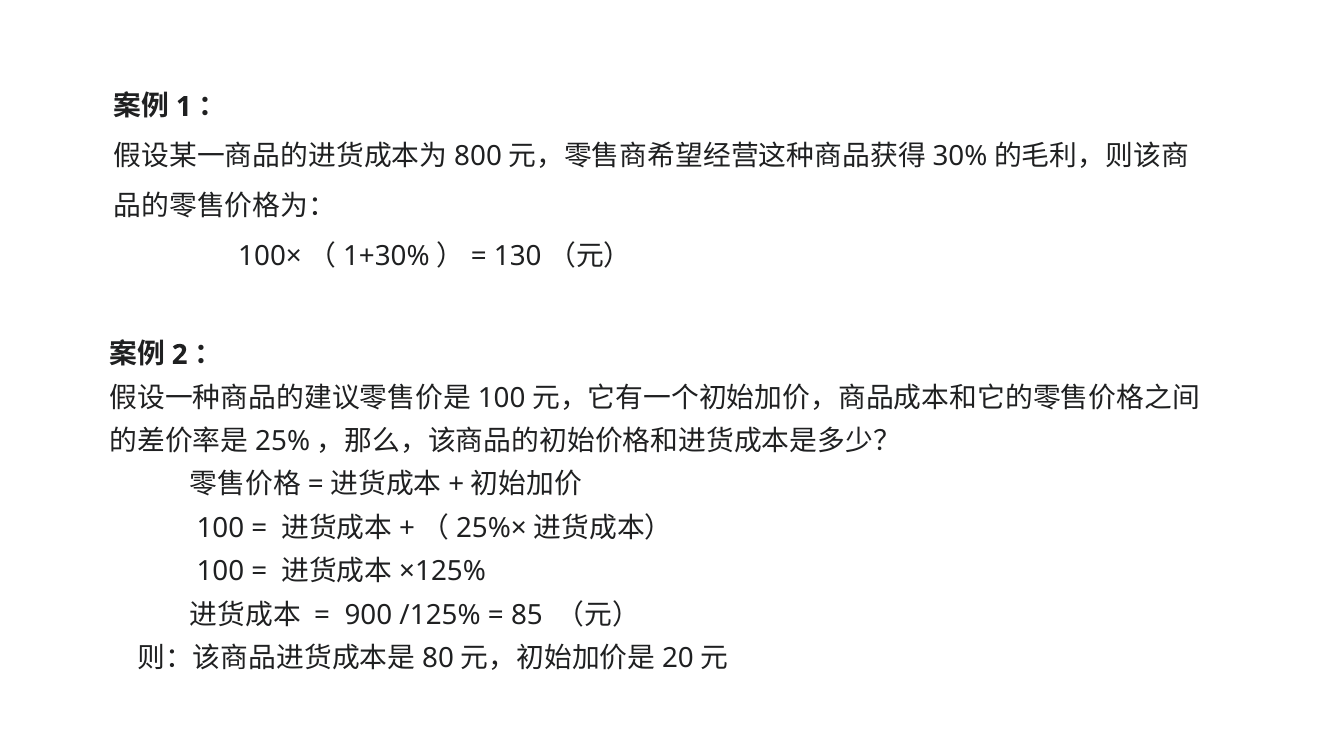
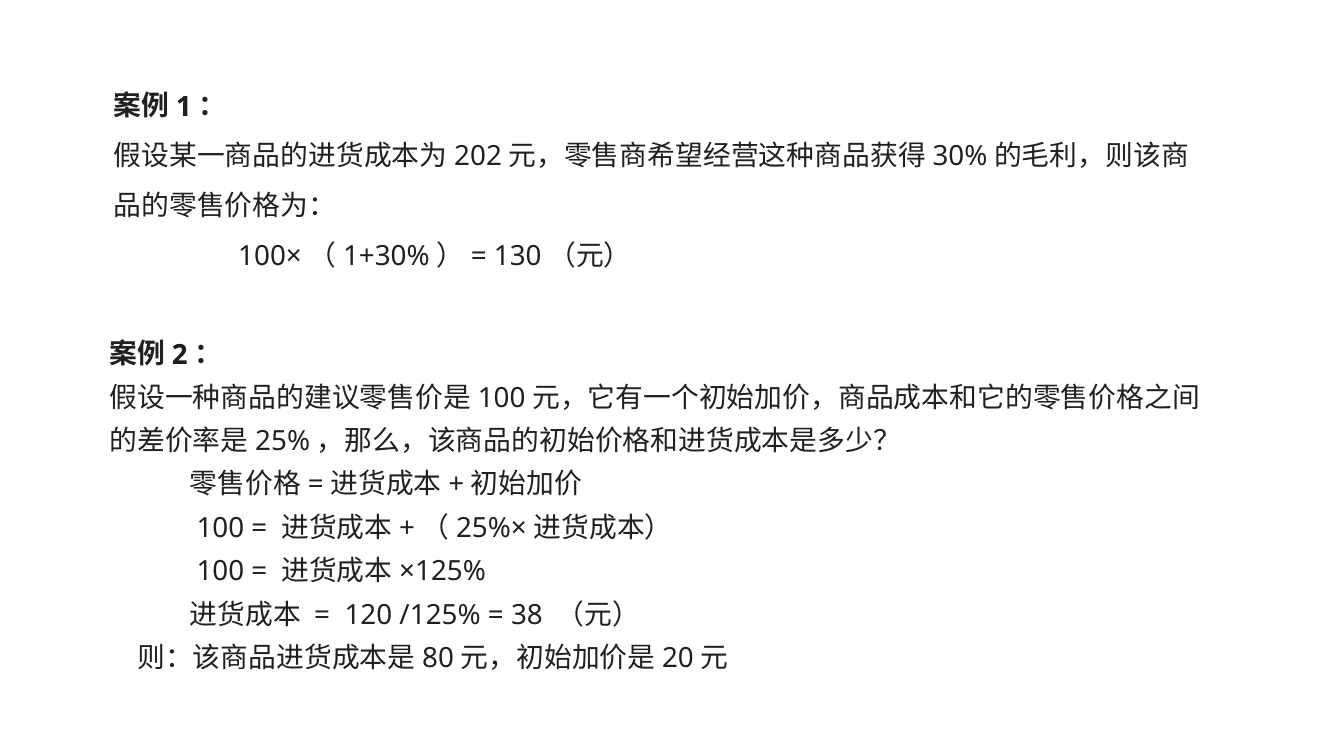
800: 800 -> 202 (478, 157)
900: 900 -> 120 (368, 615)
85: 85 -> 38 (527, 615)
